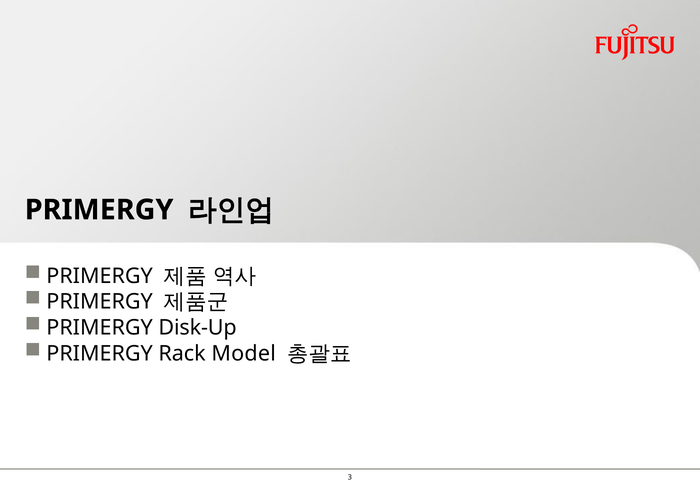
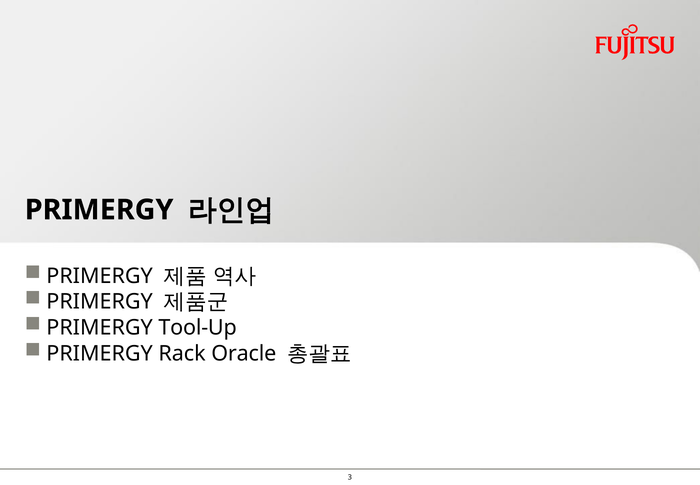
Disk-Up: Disk-Up -> Tool-Up (198, 327)
Model: Model -> Oracle (244, 353)
